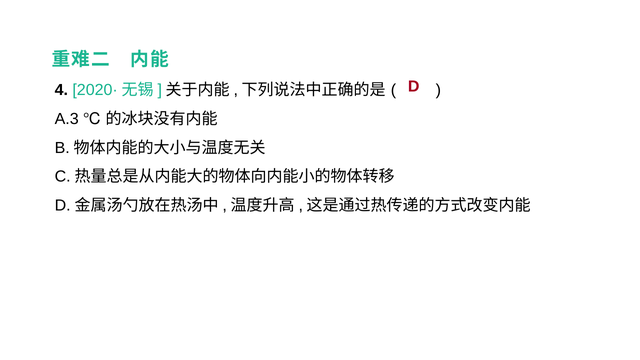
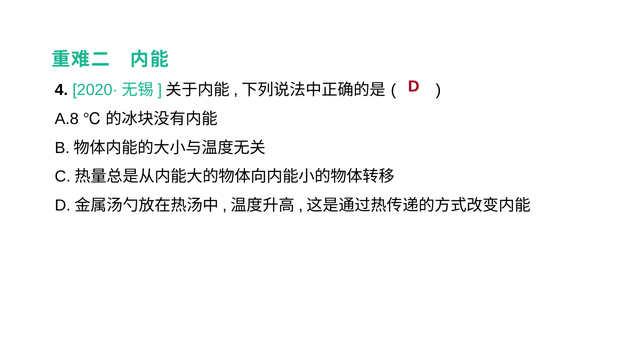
A.3: A.3 -> A.8 (67, 119)
